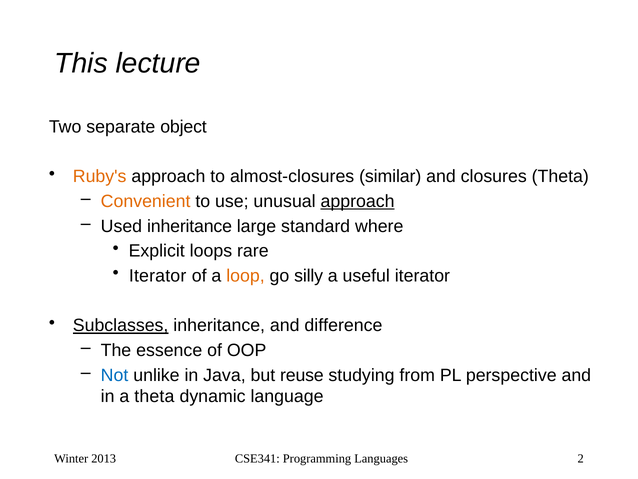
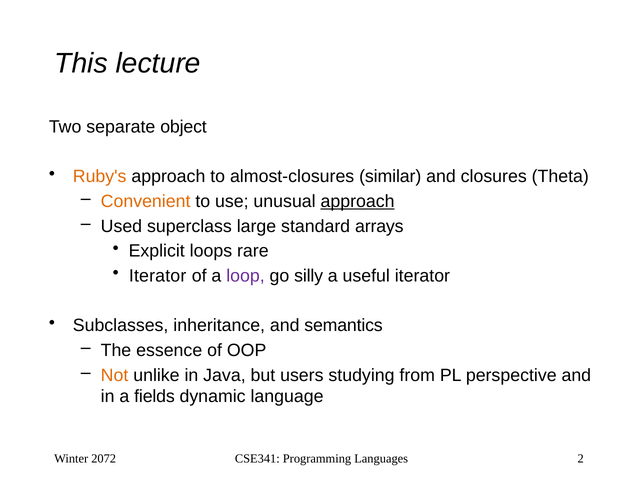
Used inheritance: inheritance -> superclass (189, 226)
where: where -> arrays (379, 226)
loop colour: orange -> purple (245, 276)
Subclasses underline: present -> none (121, 325)
difference: difference -> semantics (344, 325)
Not colour: blue -> orange (115, 375)
reuse: reuse -> users (302, 375)
a theta: theta -> fields (155, 396)
2013: 2013 -> 2072 (104, 458)
